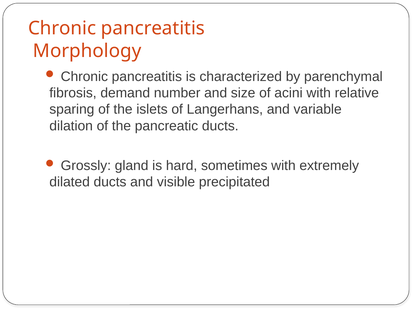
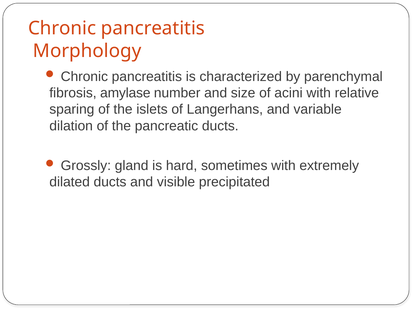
demand: demand -> amylase (125, 93)
